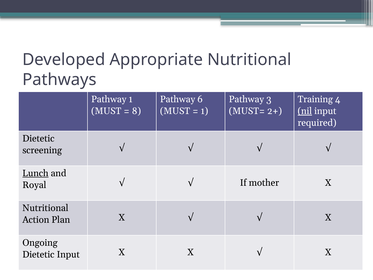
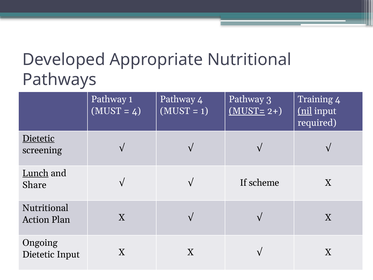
Pathway 6: 6 -> 4 (200, 99)
8: 8 -> 4 (136, 111)
MUST= underline: none -> present (247, 111)
Dietetic underline: none -> present (38, 138)
Royal: Royal -> Share (34, 185)
mother: mother -> scheme (264, 183)
